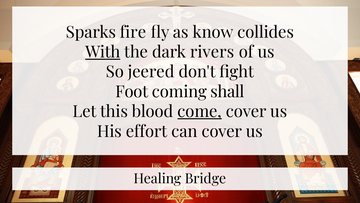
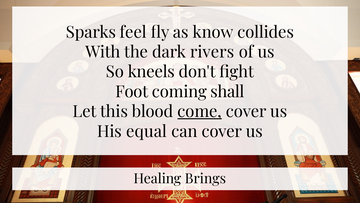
fire: fire -> feel (133, 32)
With underline: present -> none (103, 52)
jeered: jeered -> kneels (151, 72)
effort: effort -> equal (146, 131)
Bridge: Bridge -> Brings (205, 178)
